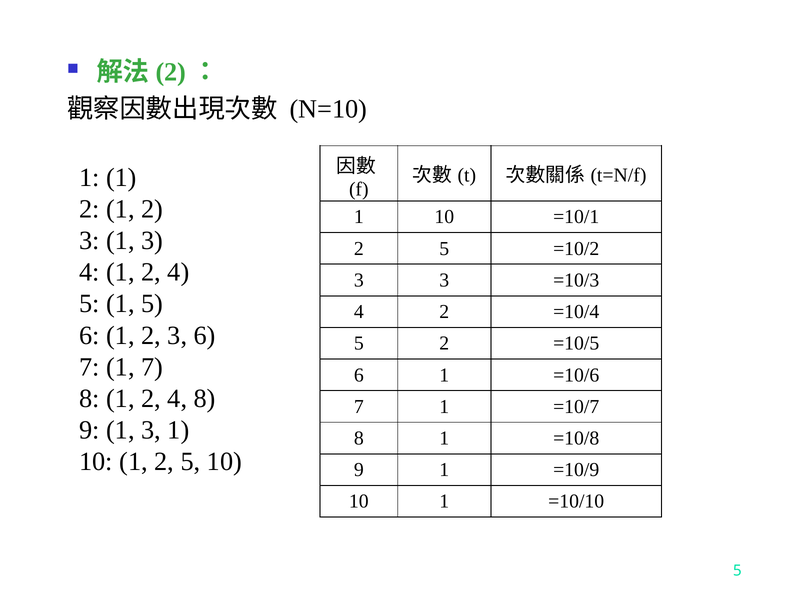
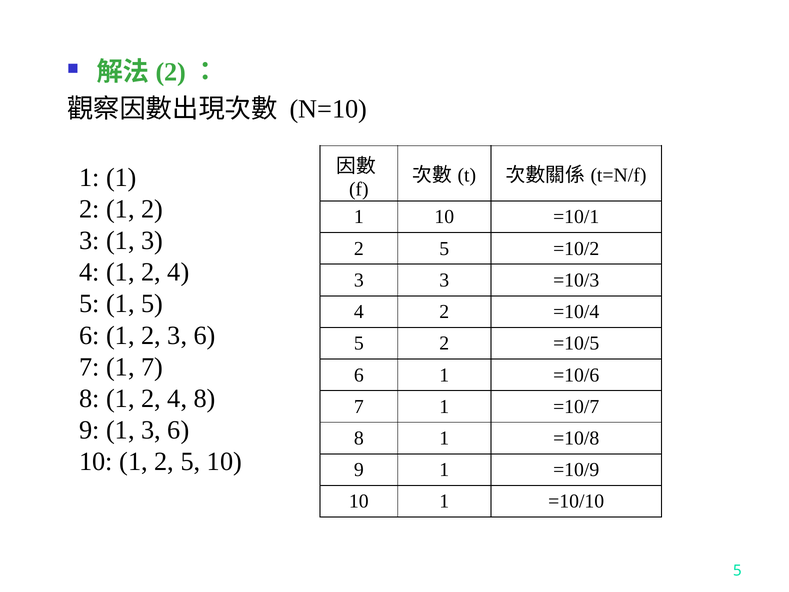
1 3 1: 1 -> 6 (178, 430)
